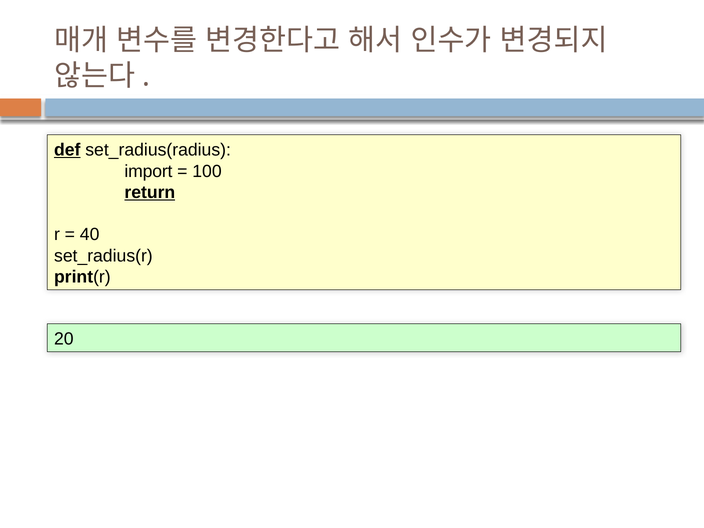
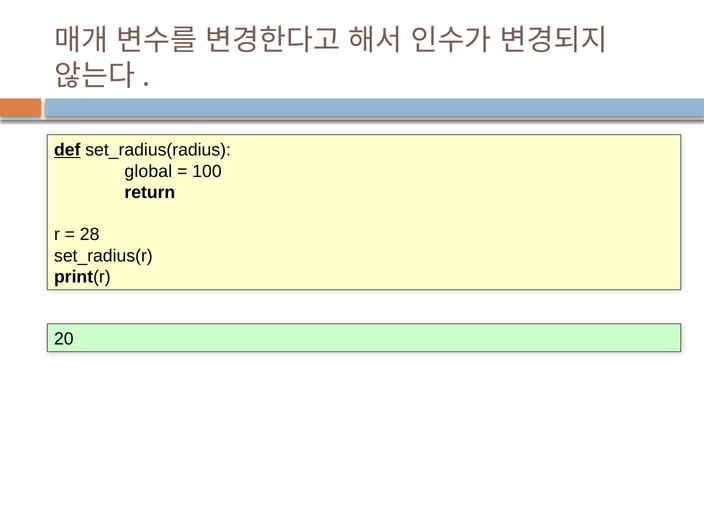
import: import -> global (148, 171)
return underline: present -> none (150, 192)
40: 40 -> 28 (90, 235)
